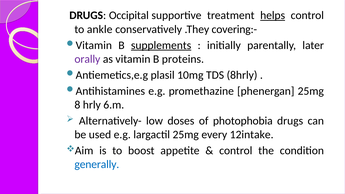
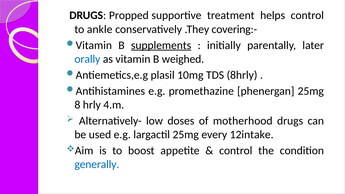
Occipital: Occipital -> Propped (129, 15)
helps underline: present -> none (273, 15)
orally colour: purple -> blue (87, 59)
proteins: proteins -> weighed (183, 59)
6.m: 6.m -> 4.m (114, 105)
photophobia: photophobia -> motherhood (243, 121)
